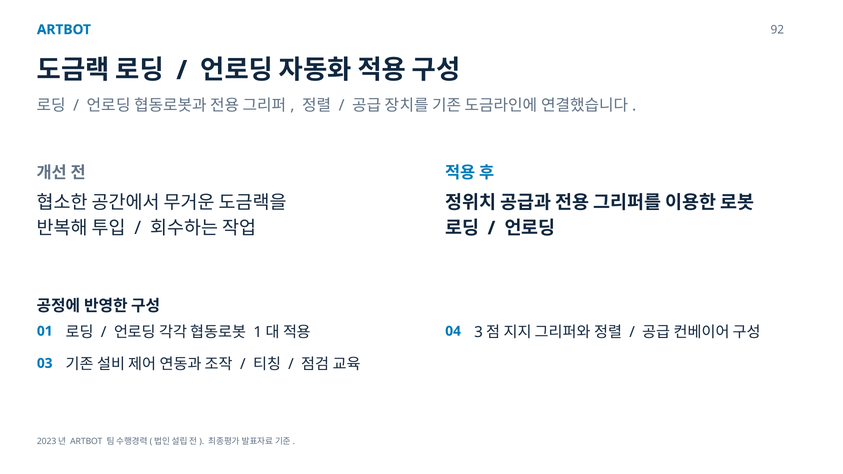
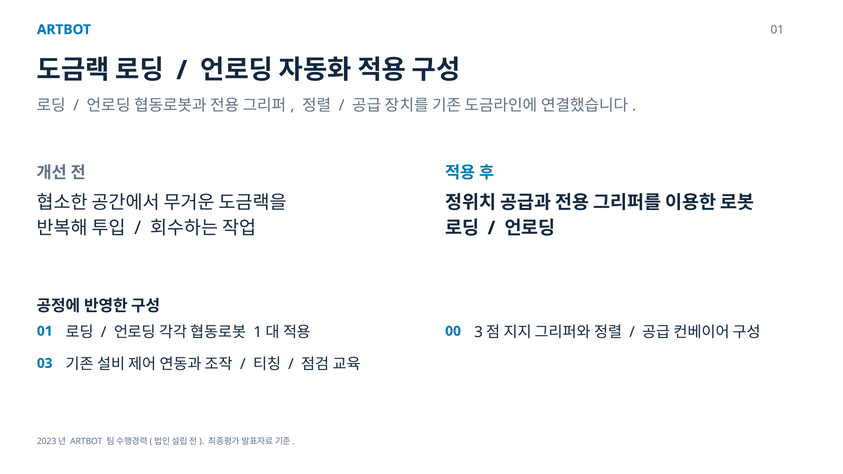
ARTBOT 92: 92 -> 01 (777, 30)
04: 04 -> 00 (453, 331)
